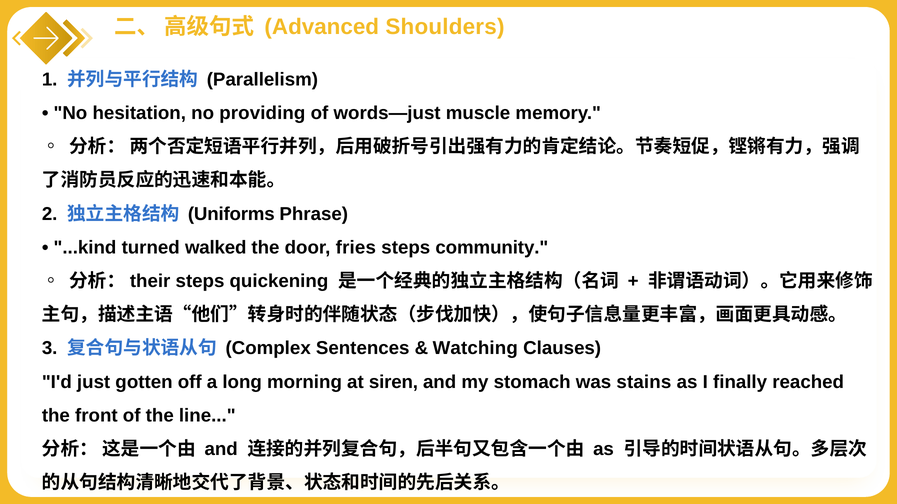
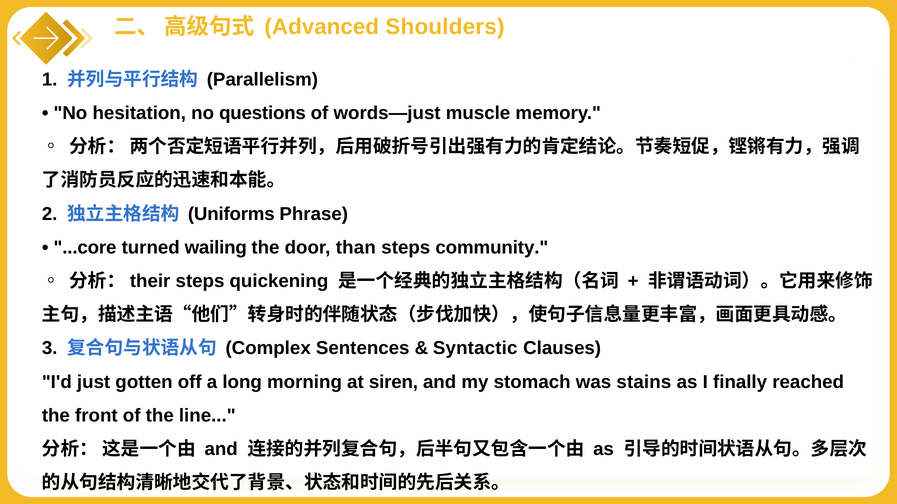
providing: providing -> questions (262, 113)
...kind: ...kind -> ...core (85, 248)
walked: walked -> wailing (216, 248)
fries: fries -> than (356, 248)
Watching: Watching -> Syntactic (475, 349)
